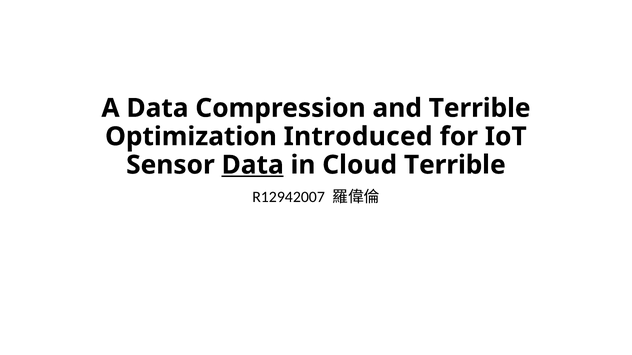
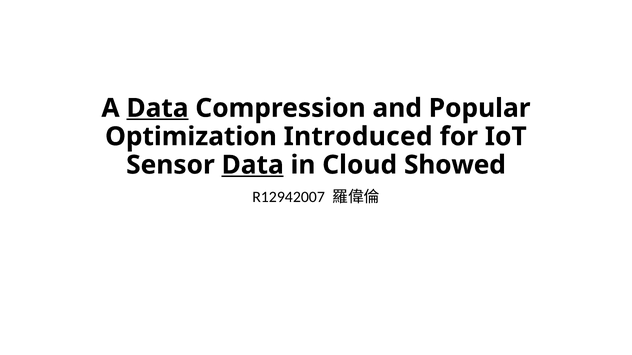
Data underline: none -> present (157, 108)
and Terrible: Terrible -> Popular (480, 108)
Cloud Terrible: Terrible -> Showed (455, 165)
